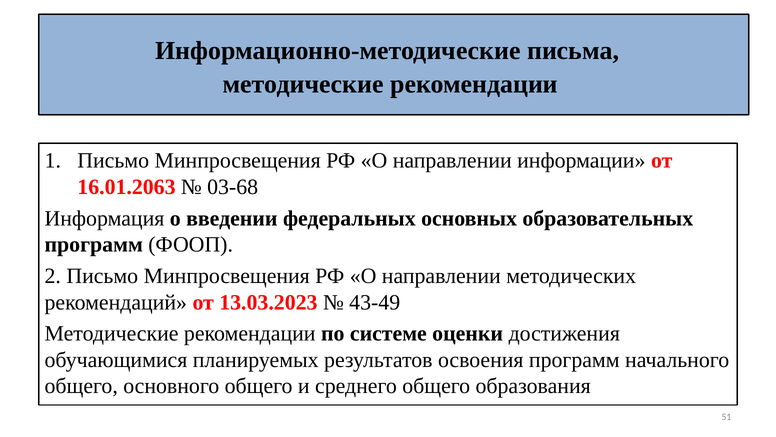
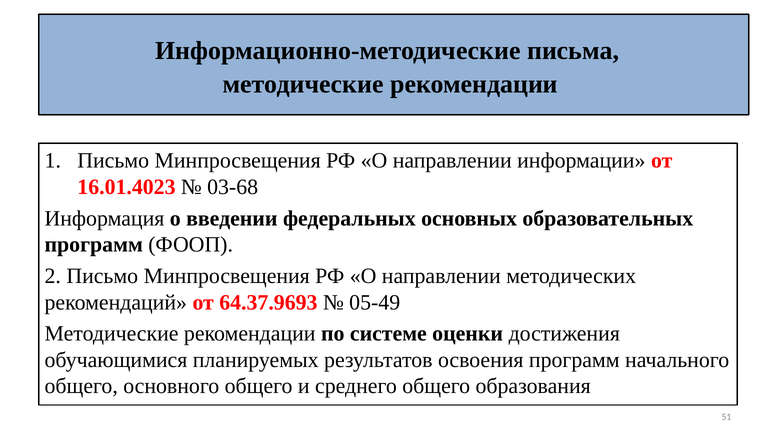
16.01.2063: 16.01.2063 -> 16.01.4023 (126, 187)
13.03.2023: 13.03.2023 -> 64.37.9693 (268, 302)
43-49: 43-49 -> 05-49 (375, 302)
